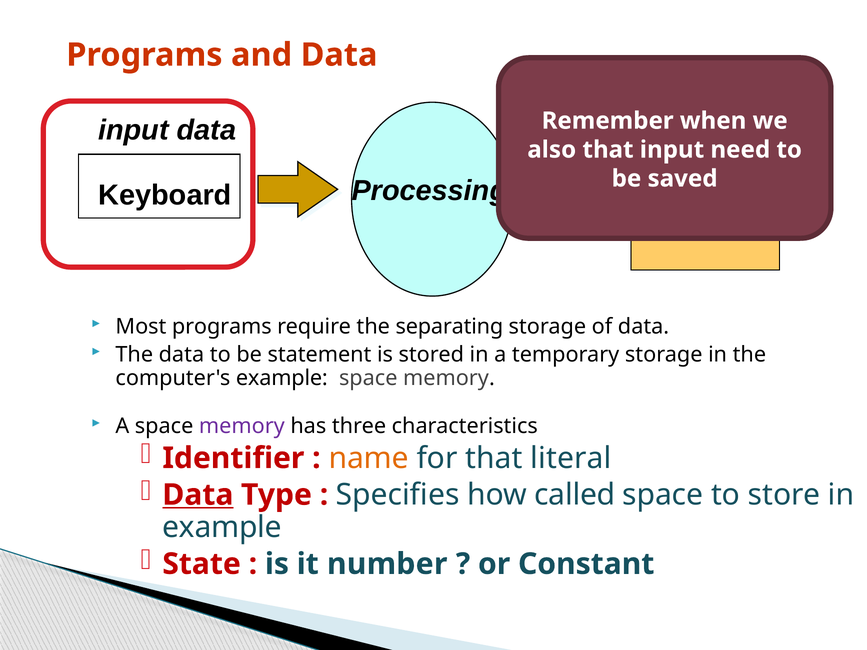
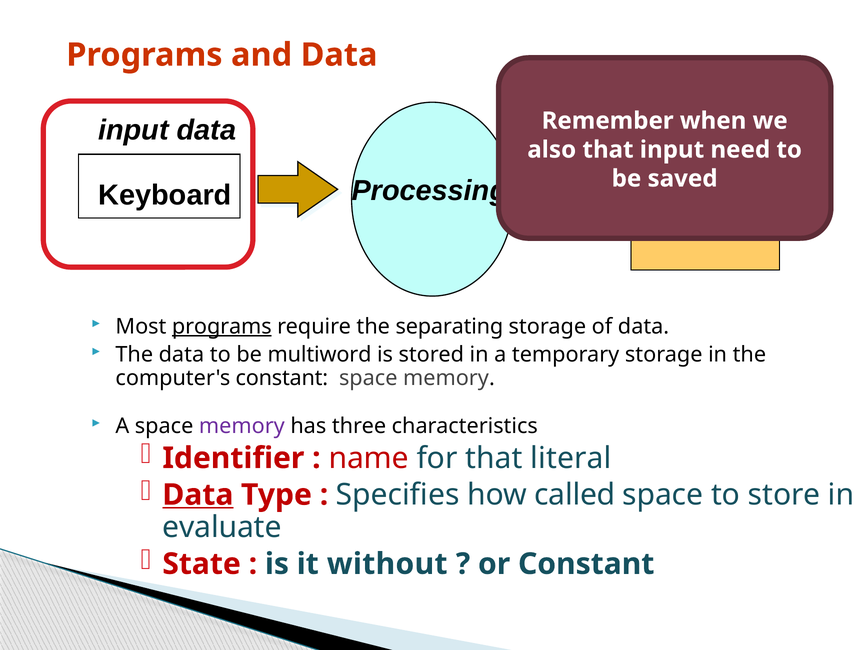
programs underline: none -> present (222, 327)
statement: statement -> multiword (320, 355)
computer's example: example -> constant (282, 378)
name colour: orange -> red (369, 458)
example: example -> evaluate (222, 528)
number: number -> without (387, 564)
